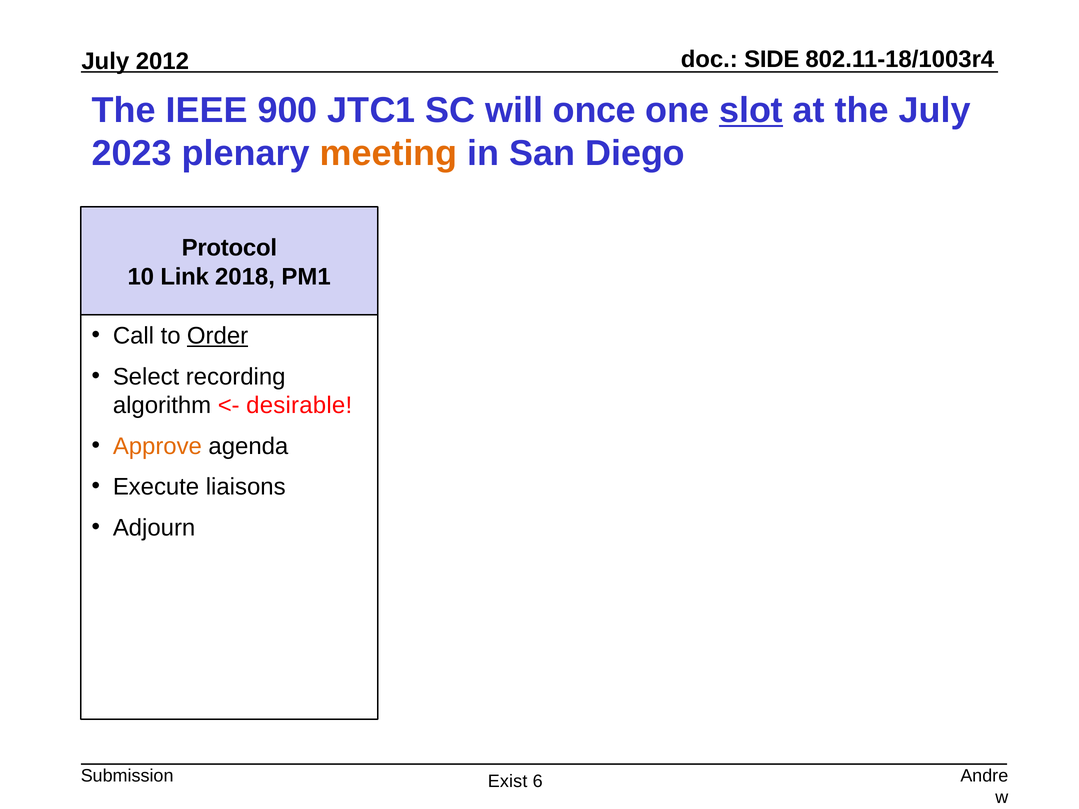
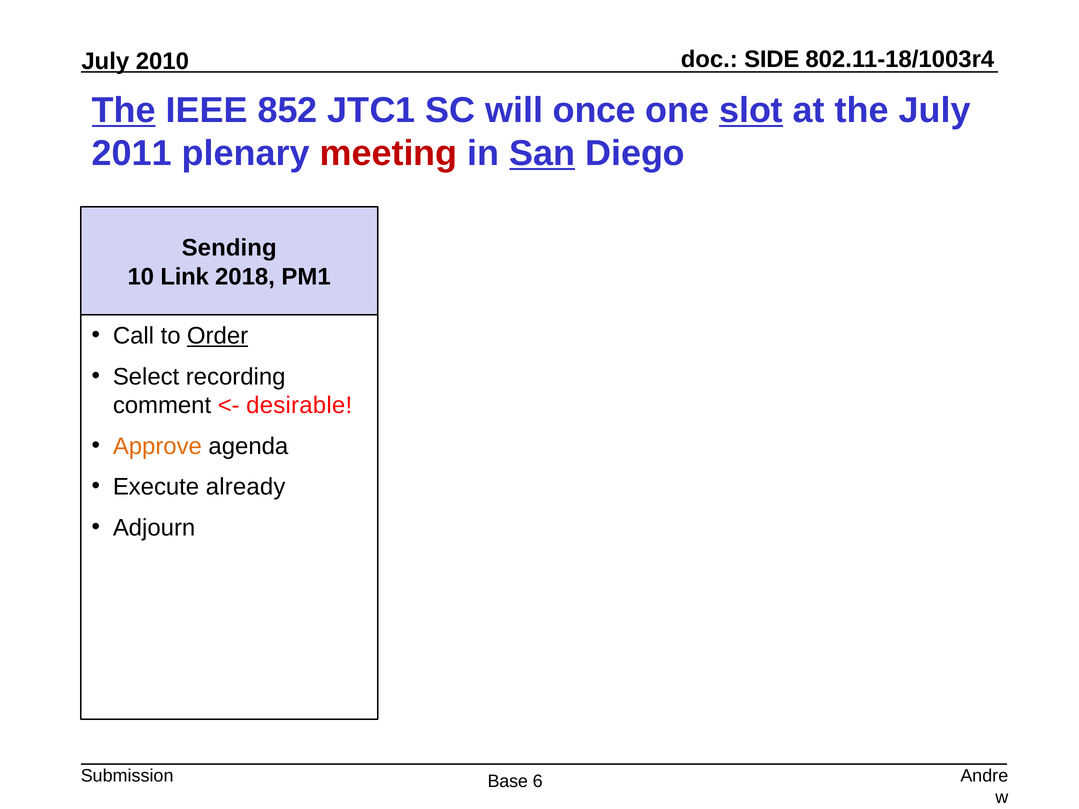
2012: 2012 -> 2010 (162, 61)
The underline: none -> present (124, 110)
900: 900 -> 852 (288, 110)
2023: 2023 -> 2011 (132, 154)
meeting colour: orange -> red (388, 154)
San underline: none -> present (542, 154)
Protocol: Protocol -> Sending (229, 248)
algorithm: algorithm -> comment (162, 406)
liaisons: liaisons -> already (246, 487)
Exist: Exist -> Base (508, 782)
